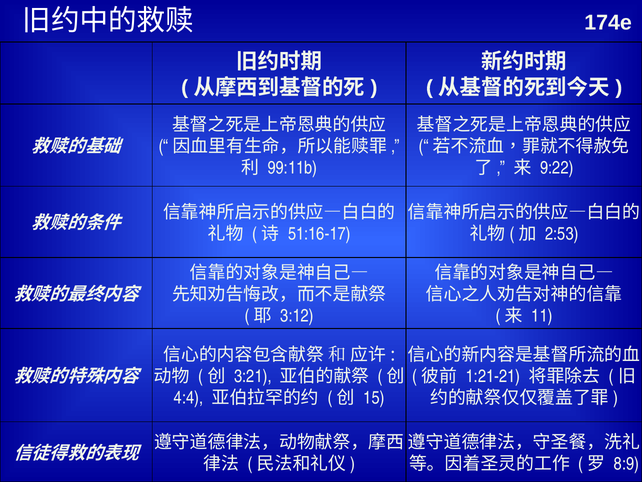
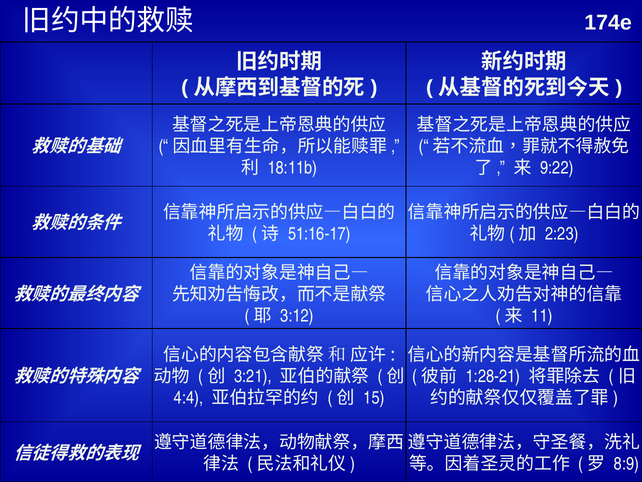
99:11b: 99:11b -> 18:11b (293, 168)
2:53: 2:53 -> 2:23 (562, 234)
1:21-21: 1:21-21 -> 1:28-21 (493, 376)
